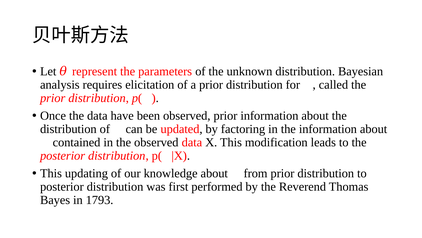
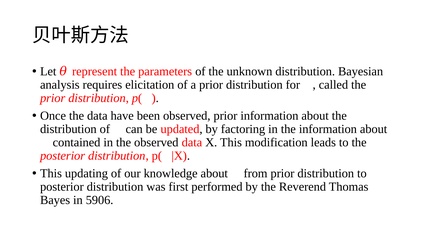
1793: 1793 -> 5906 (100, 200)
